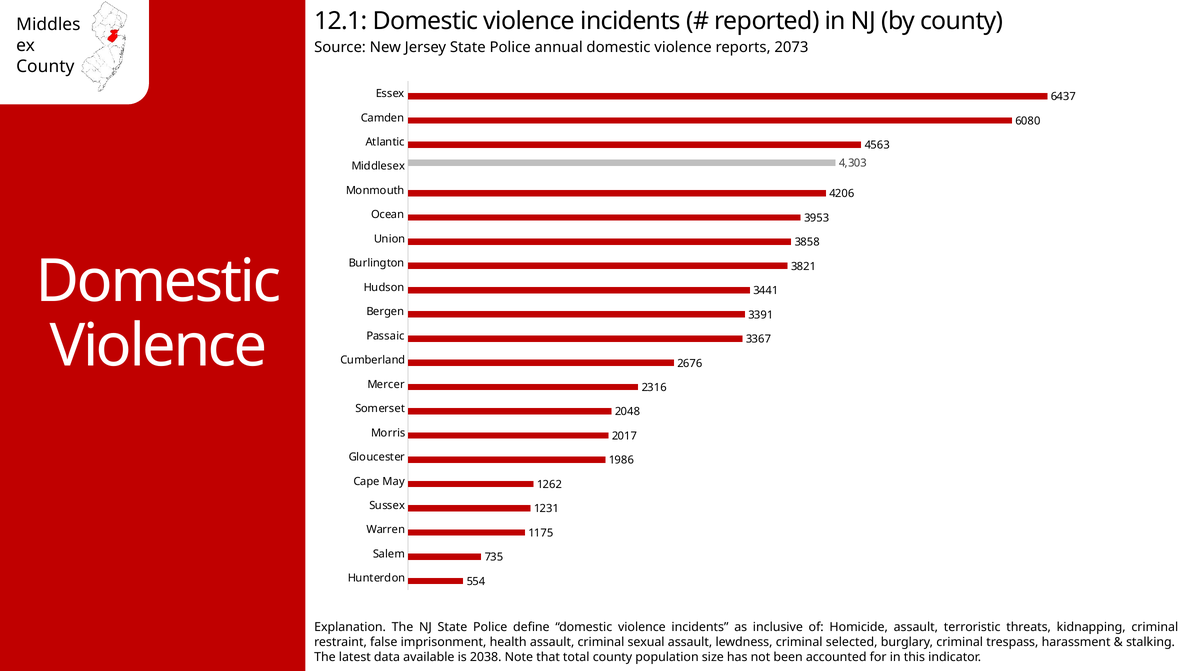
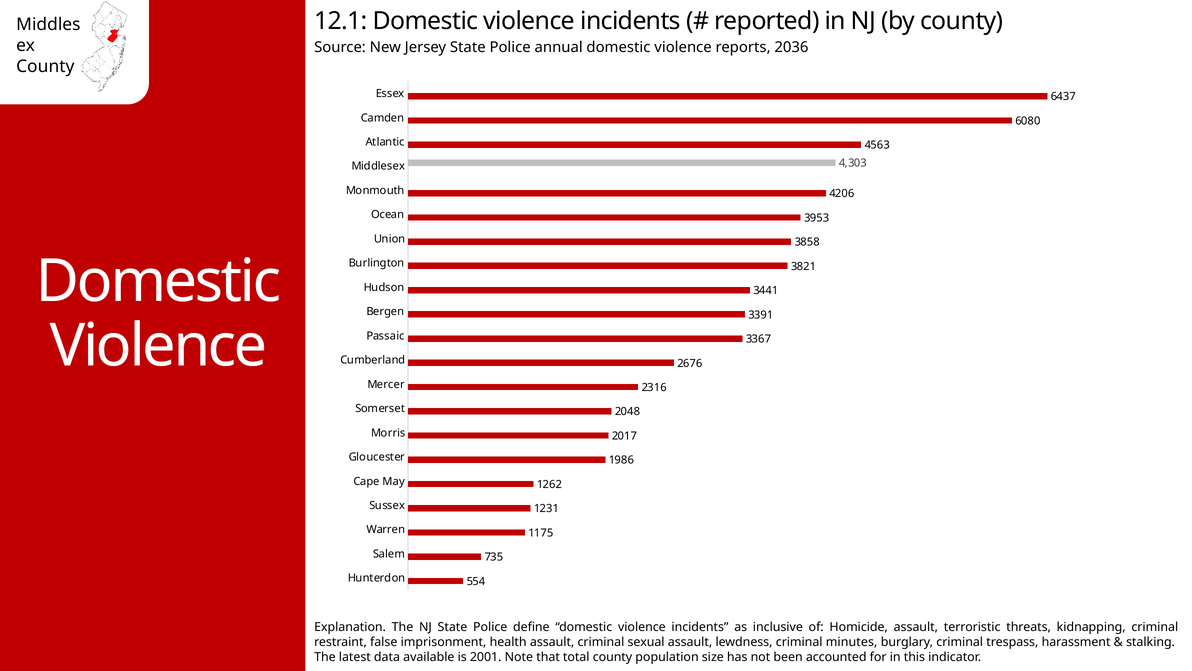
2073: 2073 -> 2036 (791, 47)
selected: selected -> minutes (852, 642)
2038: 2038 -> 2001 (486, 656)
